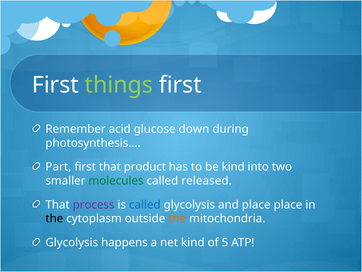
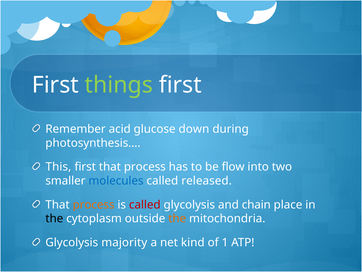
Part: Part -> This (58, 167)
first that product: product -> process (145, 167)
be kind: kind -> flow (233, 167)
molecules colour: green -> blue (116, 180)
process colour: purple -> orange (94, 204)
called colour: blue -> red (145, 204)
and place: place -> chain (256, 204)
happens: happens -> majority (124, 242)
5: 5 -> 1 (225, 242)
